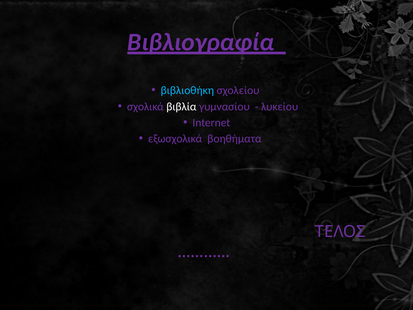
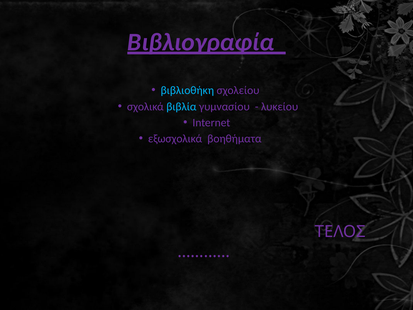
βιβλία colour: white -> light blue (181, 107)
